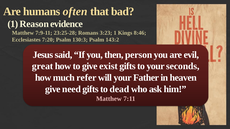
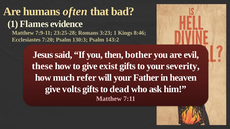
Reason: Reason -> Flames (34, 24)
person: person -> bother (139, 55)
great: great -> these (42, 66)
seconds: seconds -> severity (183, 66)
need: need -> volts (72, 89)
